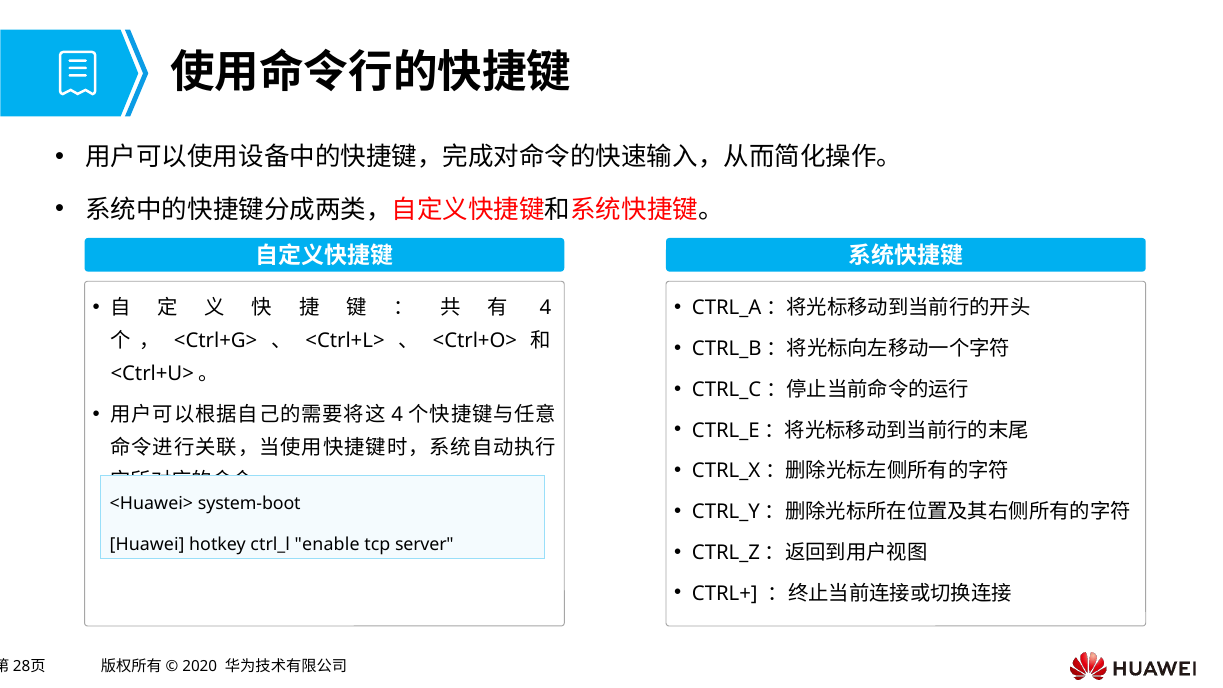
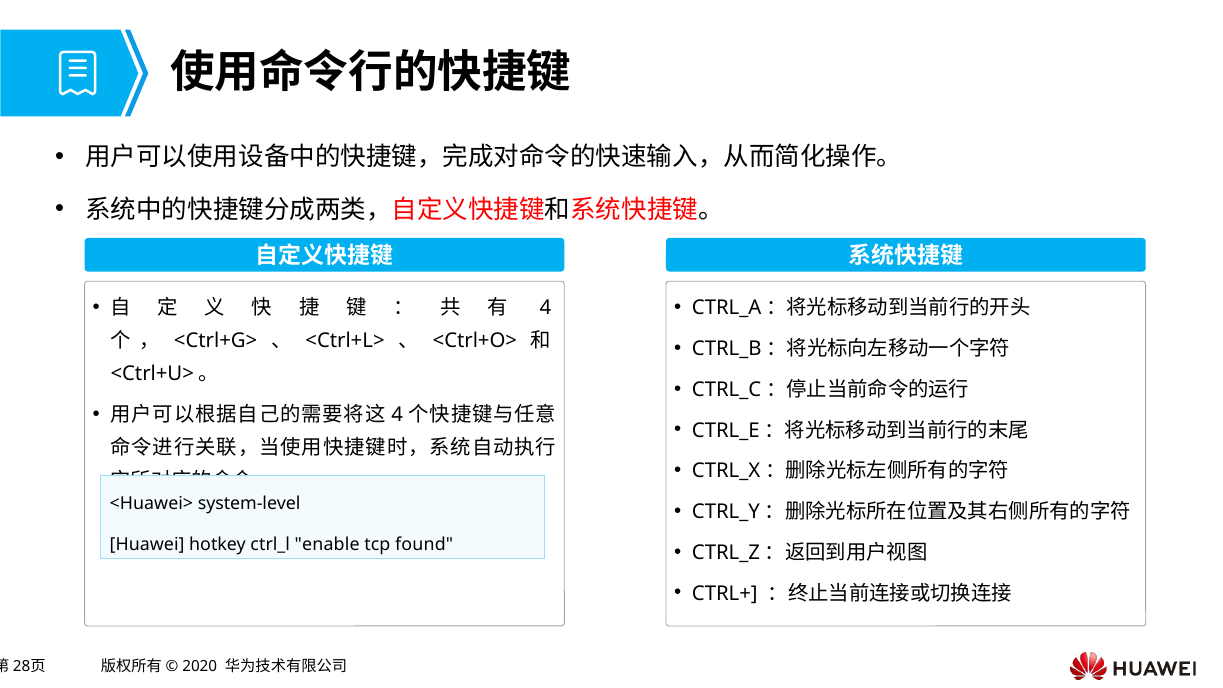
system-boot: system-boot -> system-level (249, 504)
server: server -> found (424, 544)
